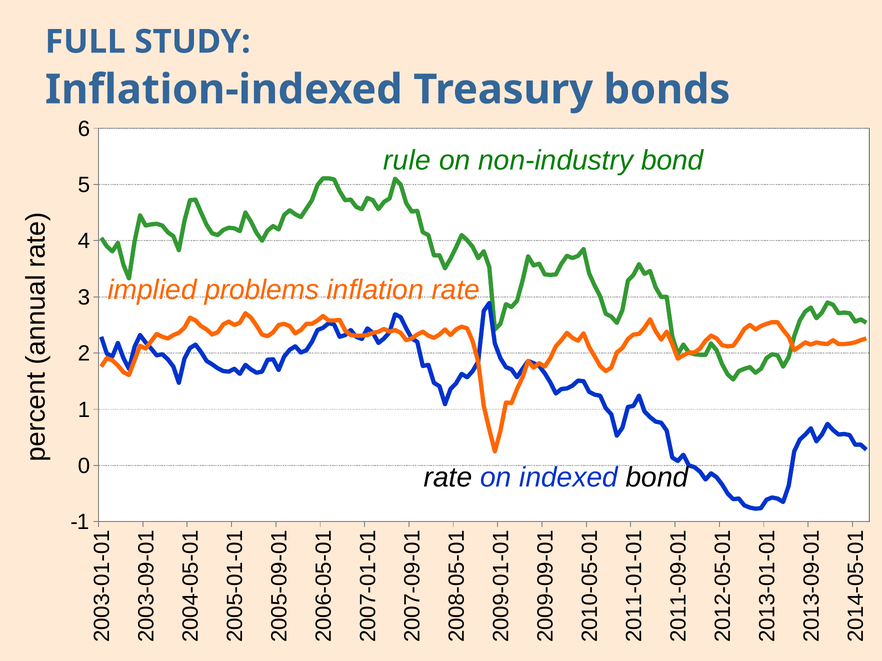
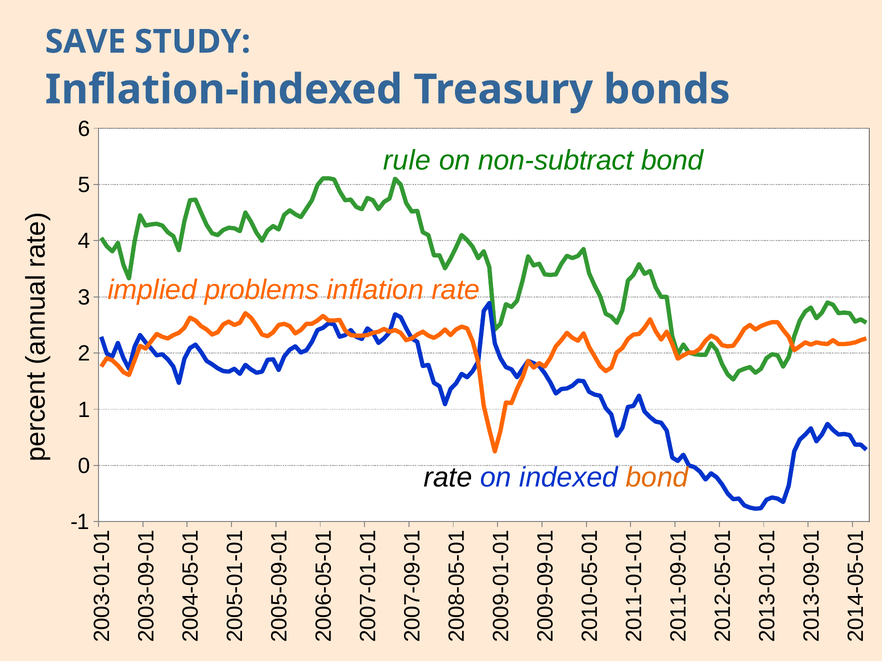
FULL: FULL -> SAVE (85, 42)
non-industry: non-industry -> non-subtract (556, 160)
bond colour: black -> orange (657, 478)
